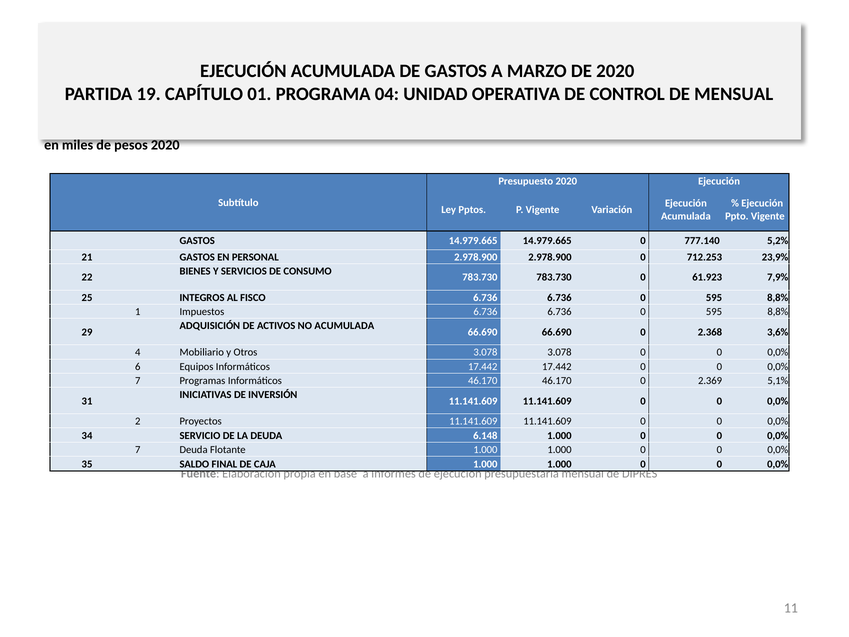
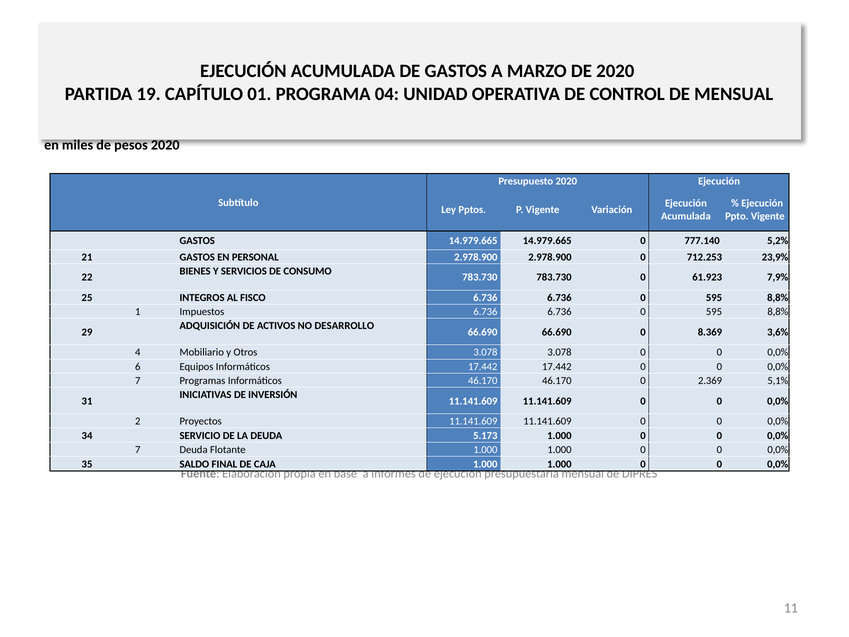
NO ACUMULADA: ACUMULADA -> DESARROLLO (344, 326)
2.368: 2.368 -> 8.369 (710, 332)
6.148: 6.148 -> 5.173 (485, 435)
